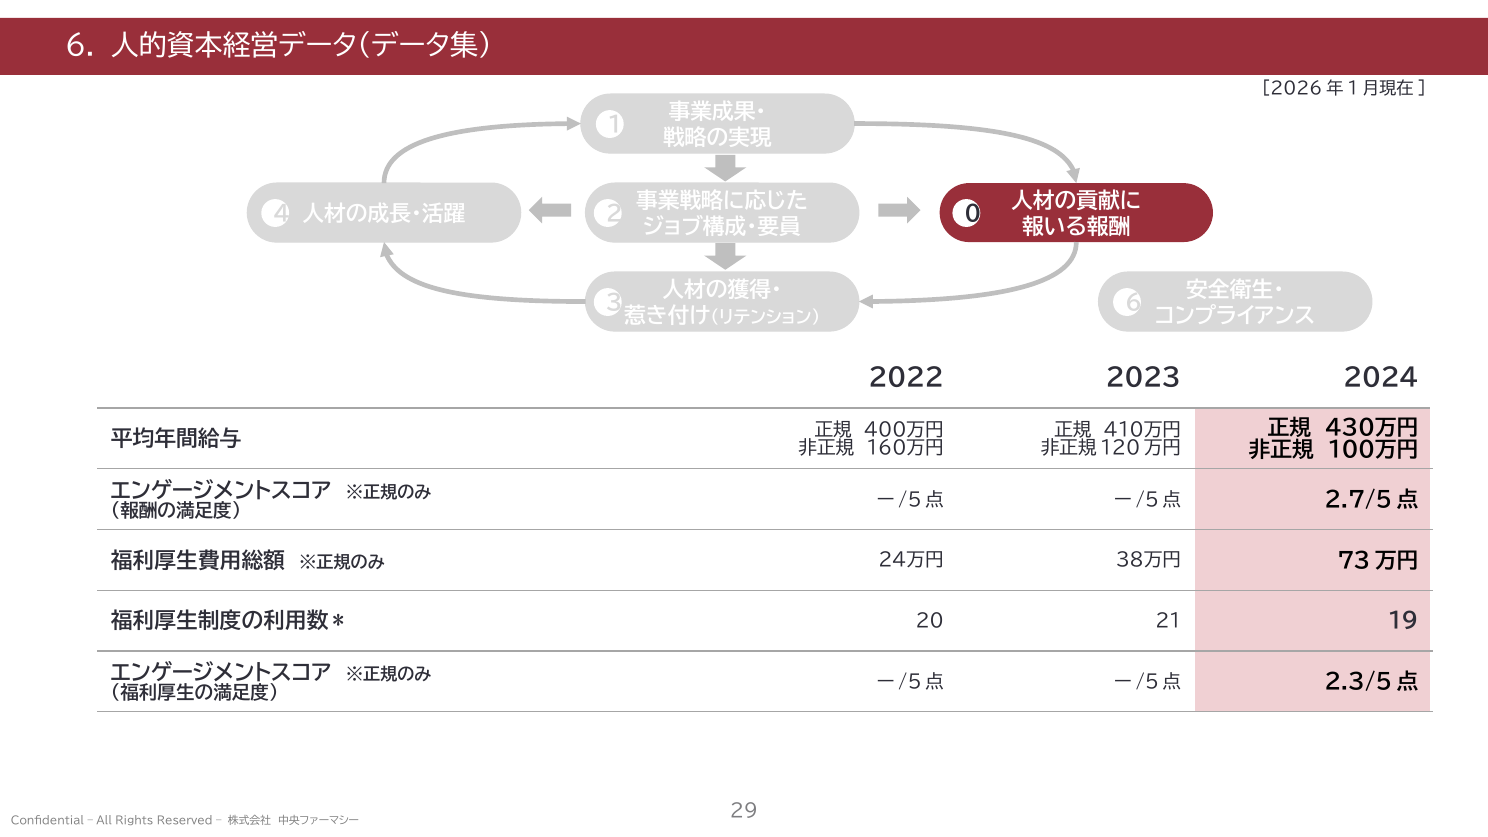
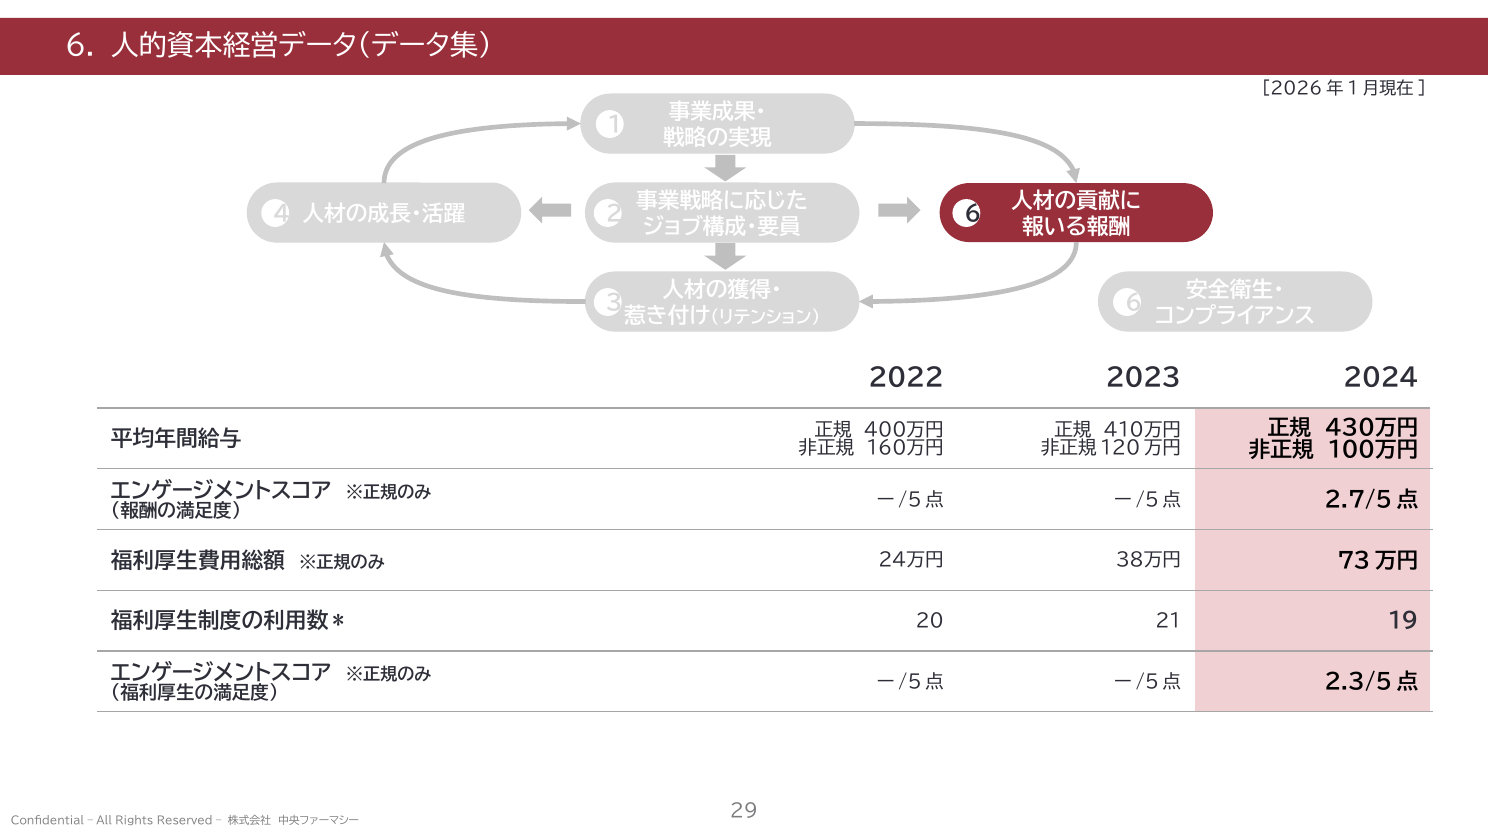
4 0: 0 -> 6 (973, 214)
